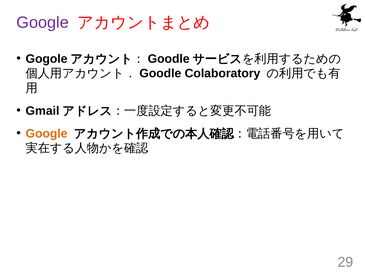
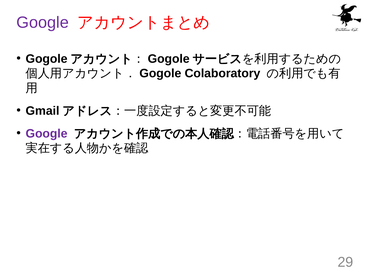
Goodle: Goodle -> Gogole (169, 59)
Goodle: Goodle -> Gogole (160, 73)
Google colour: orange -> purple (47, 133)
